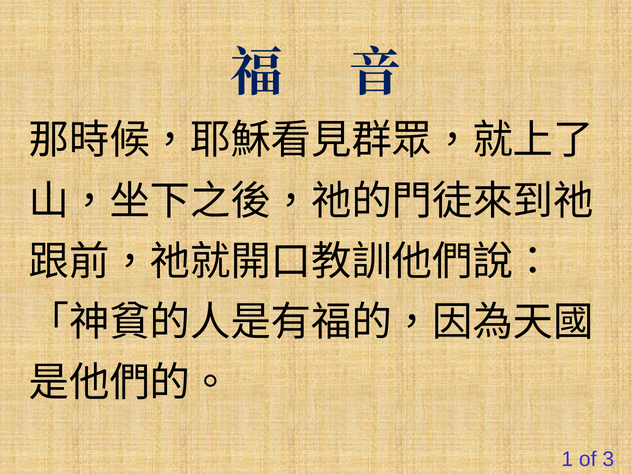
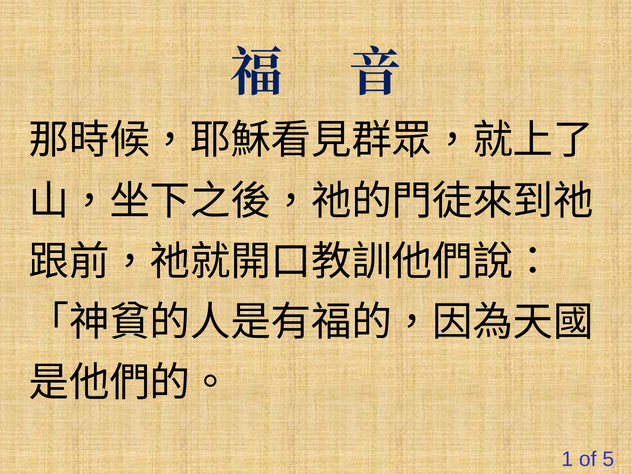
3: 3 -> 5 (608, 459)
